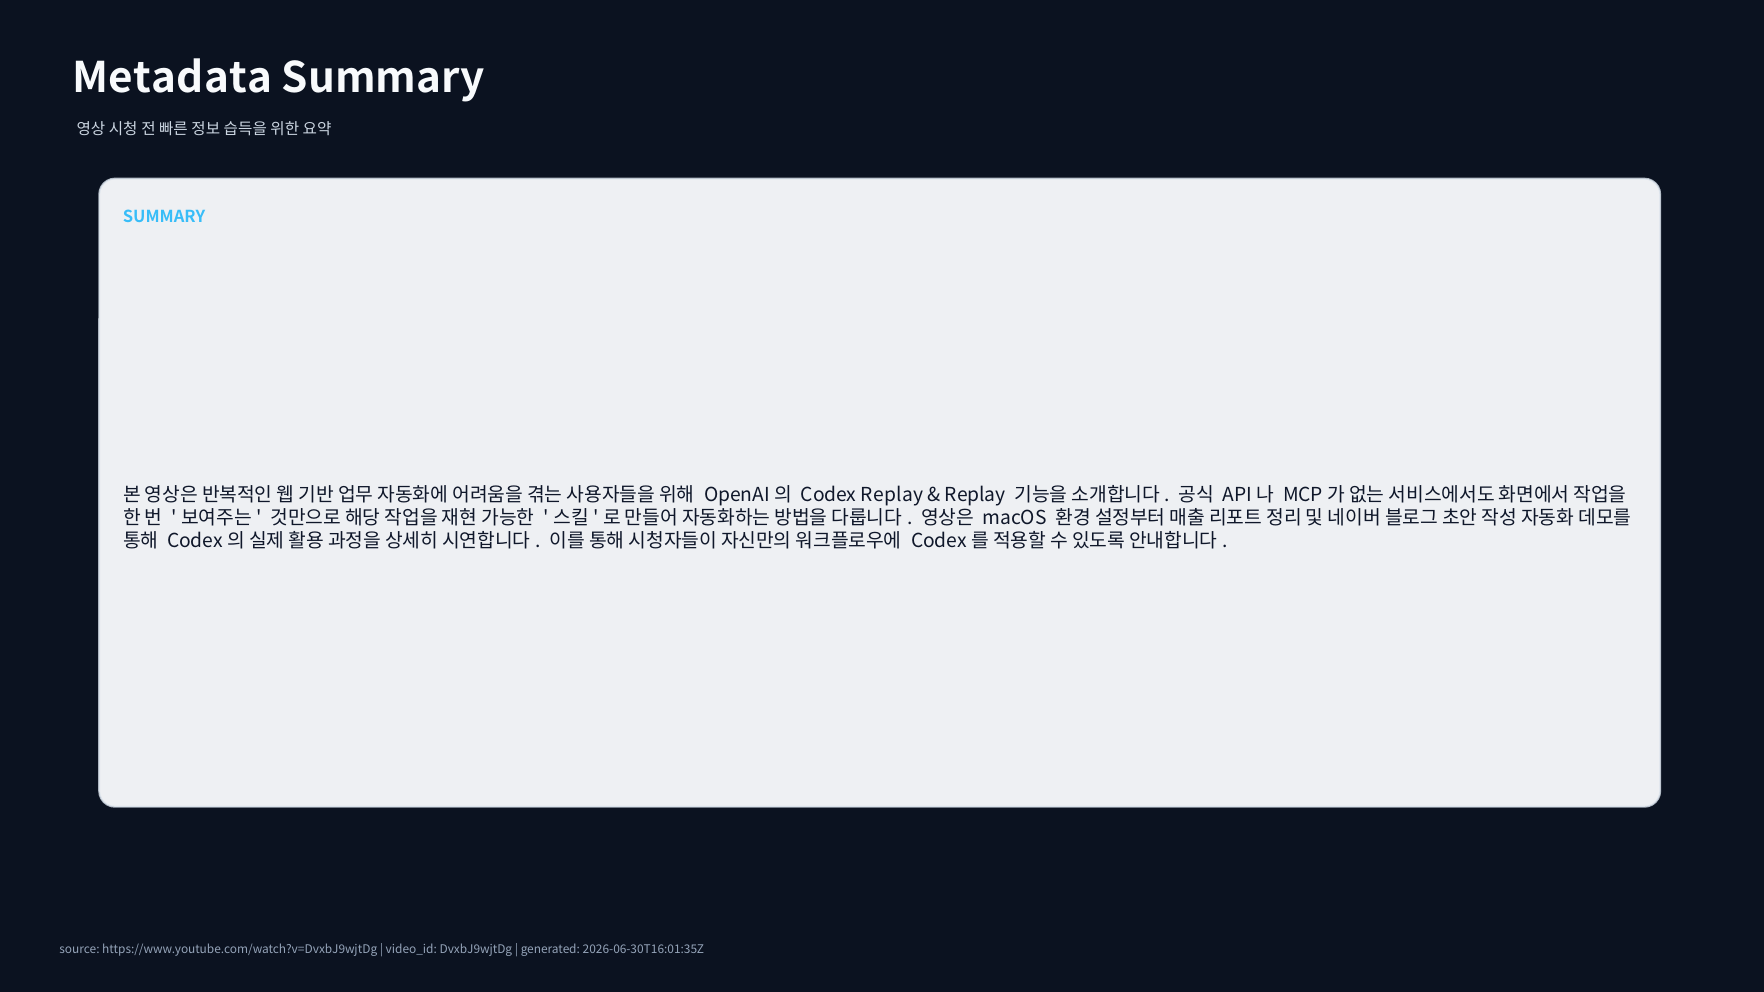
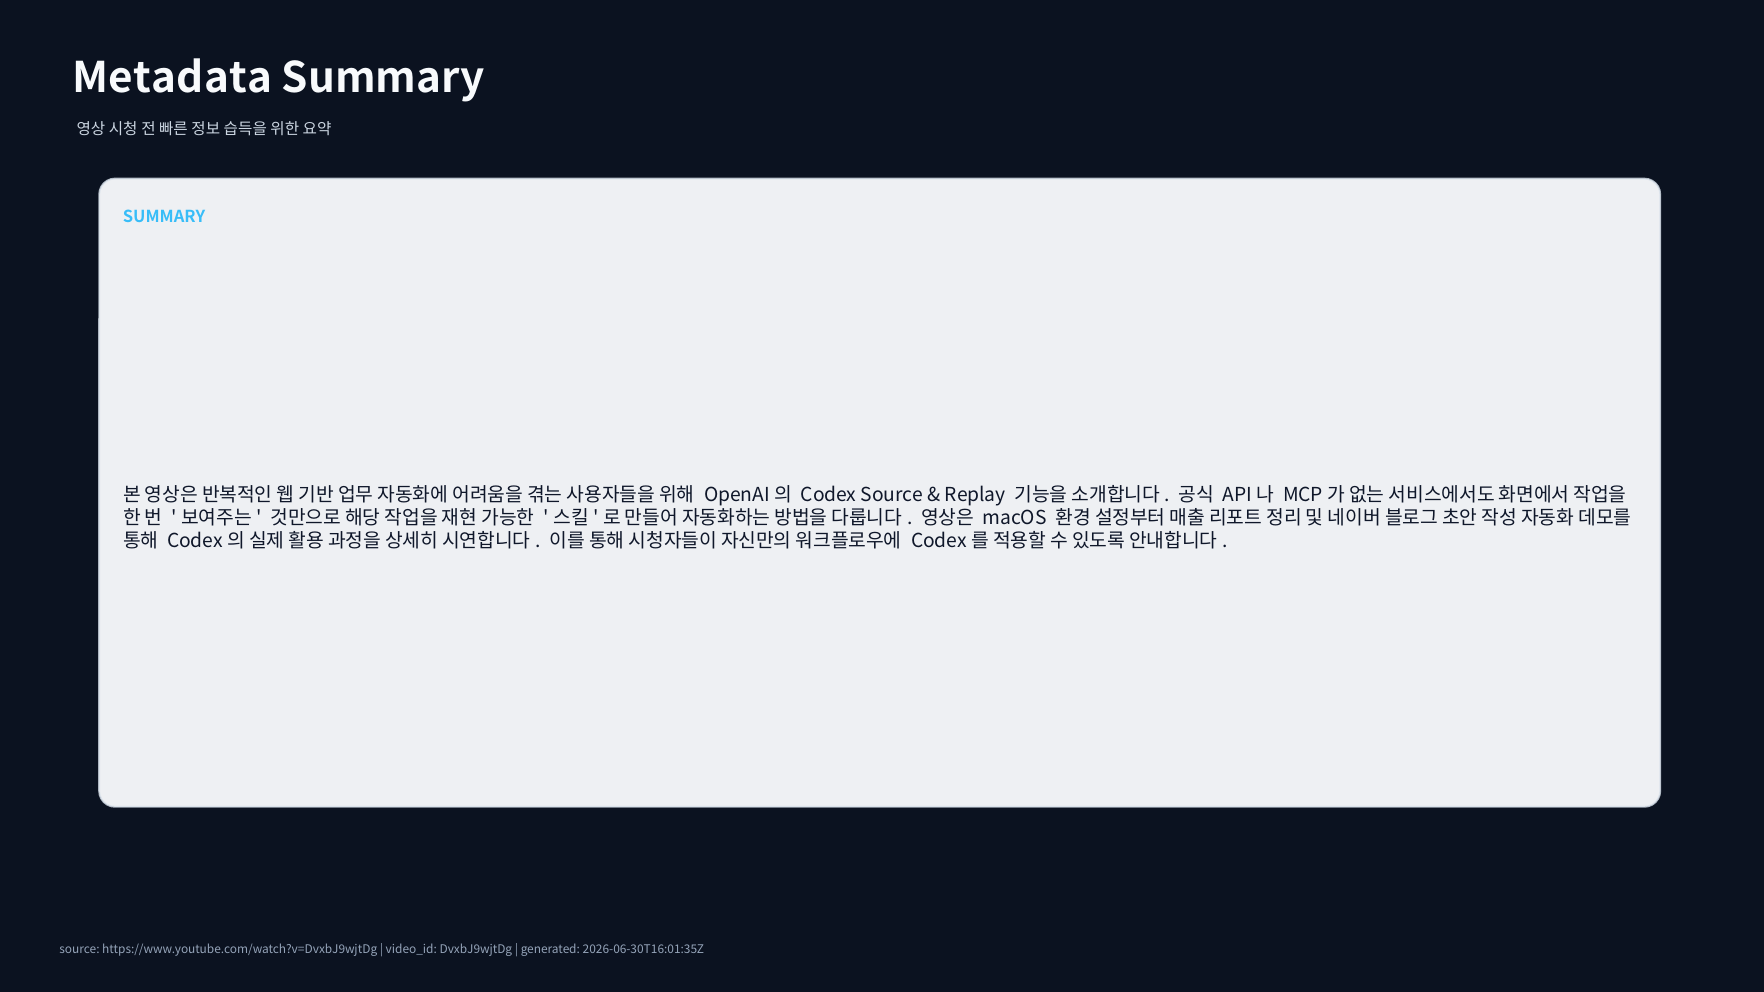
Codex Replay: Replay -> Source (892, 495)
